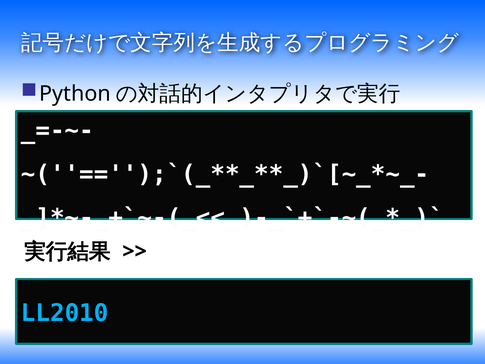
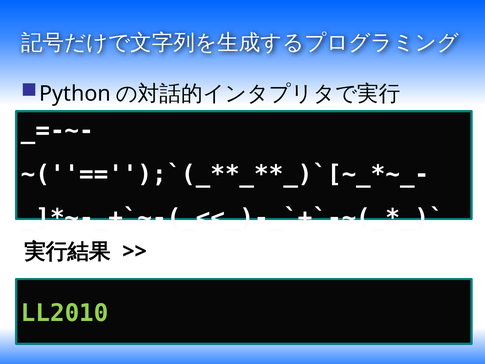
LL2010 colour: light blue -> light green (65, 313)
